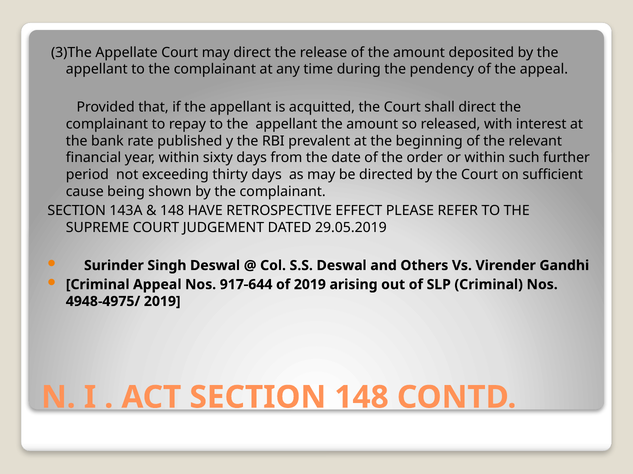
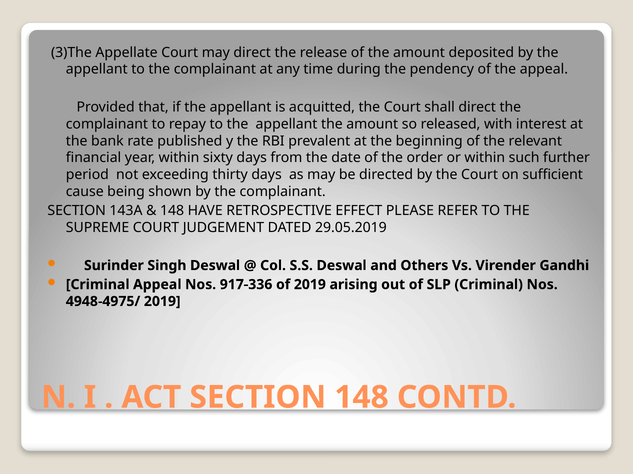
917-644: 917-644 -> 917-336 (246, 285)
